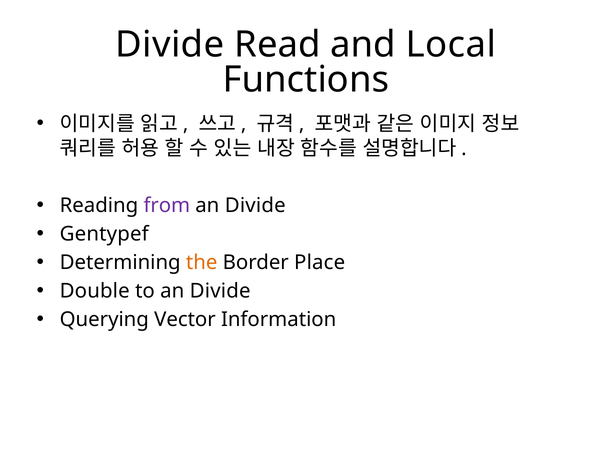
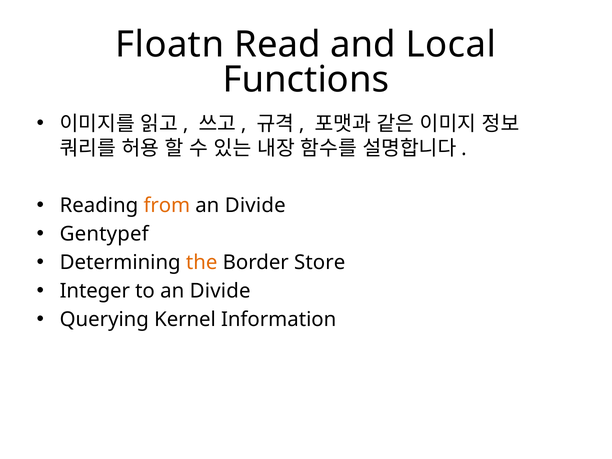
Divide: Divide -> Floatn (170, 45)
from colour: purple -> orange (167, 205)
Place: Place -> Store (320, 263)
Double: Double -> Integer (95, 291)
Vector: Vector -> Kernel (185, 320)
